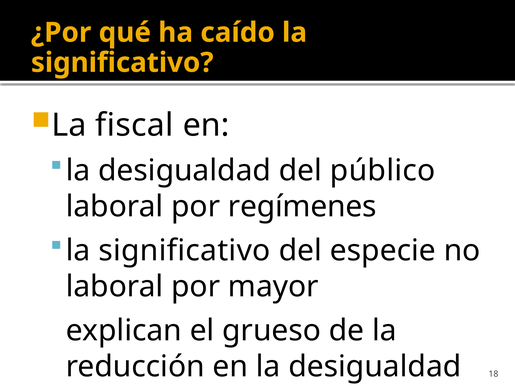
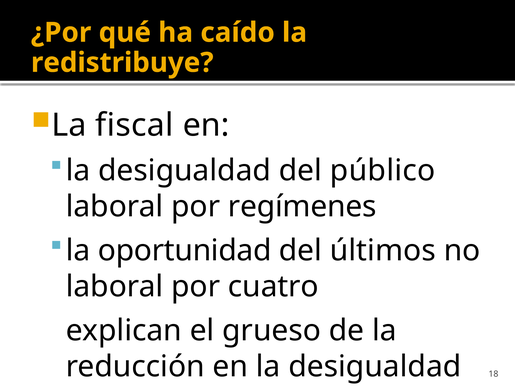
significativo: significativo -> redistribuye (122, 63)
significativo: significativo -> oportunidad (185, 251)
especie: especie -> últimos (383, 251)
mayor: mayor -> cuatro (273, 287)
